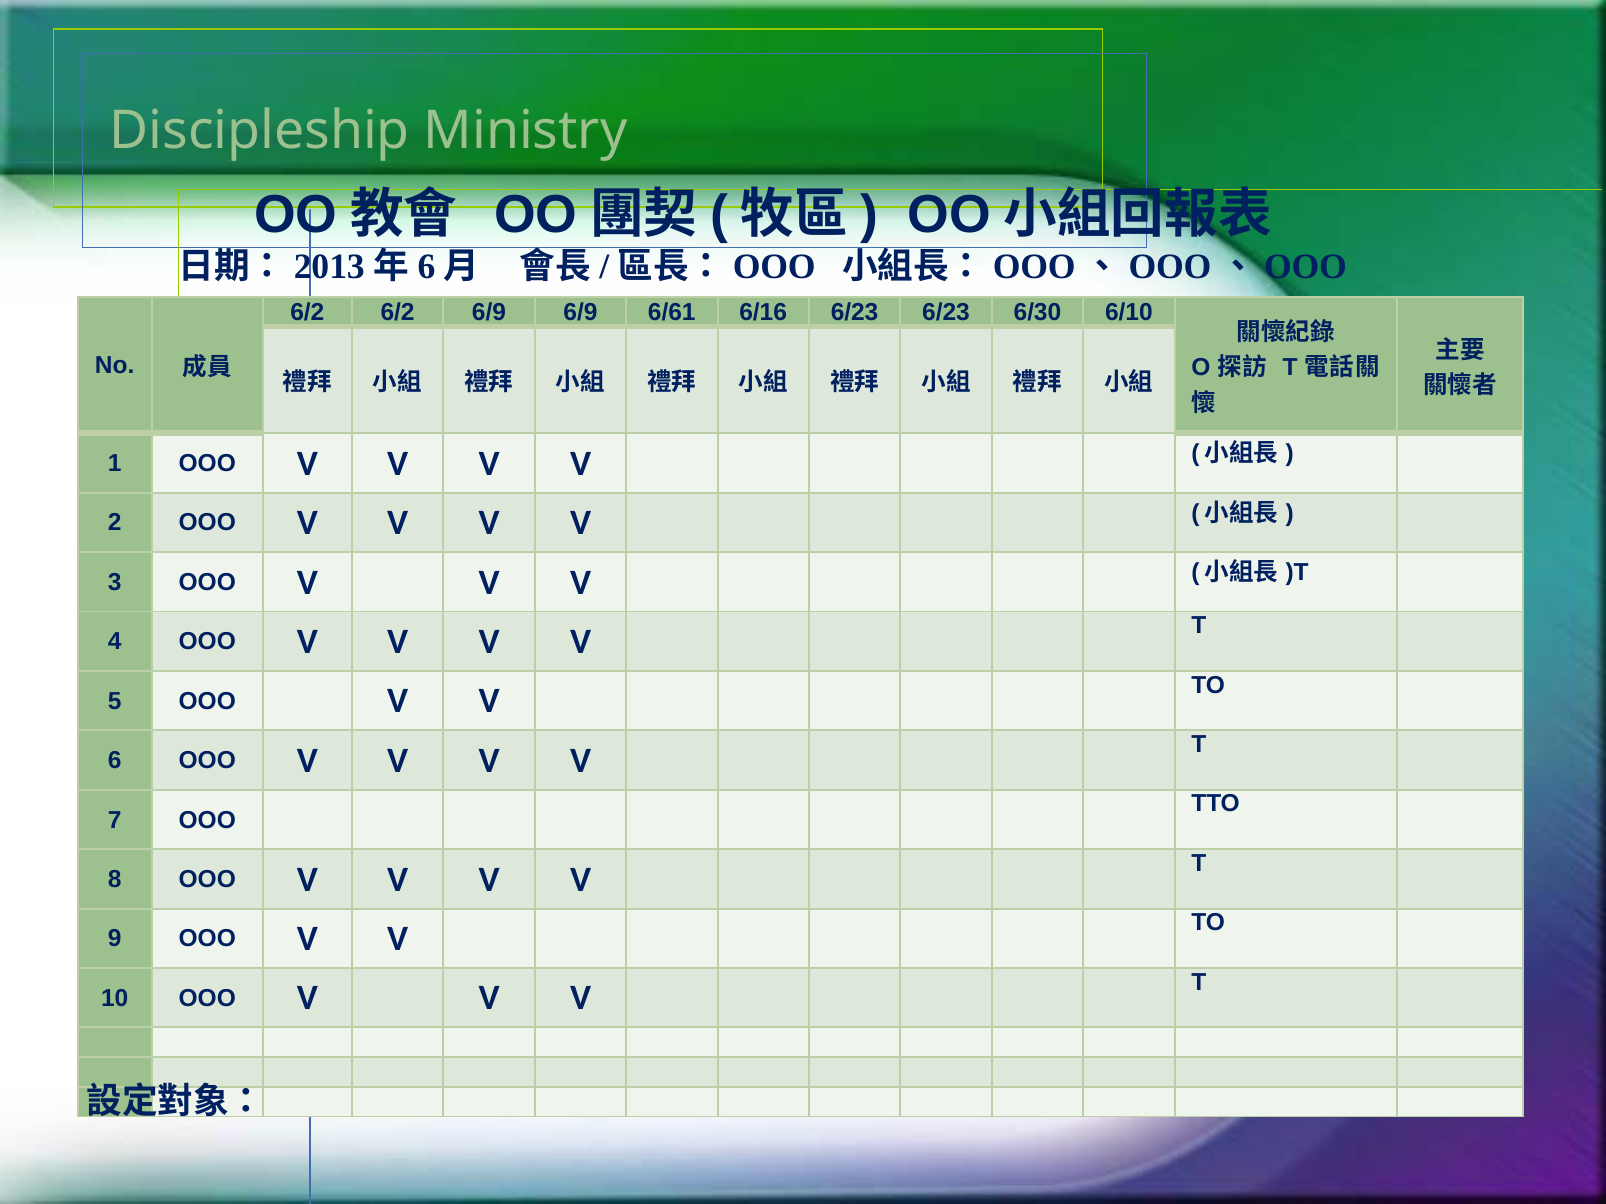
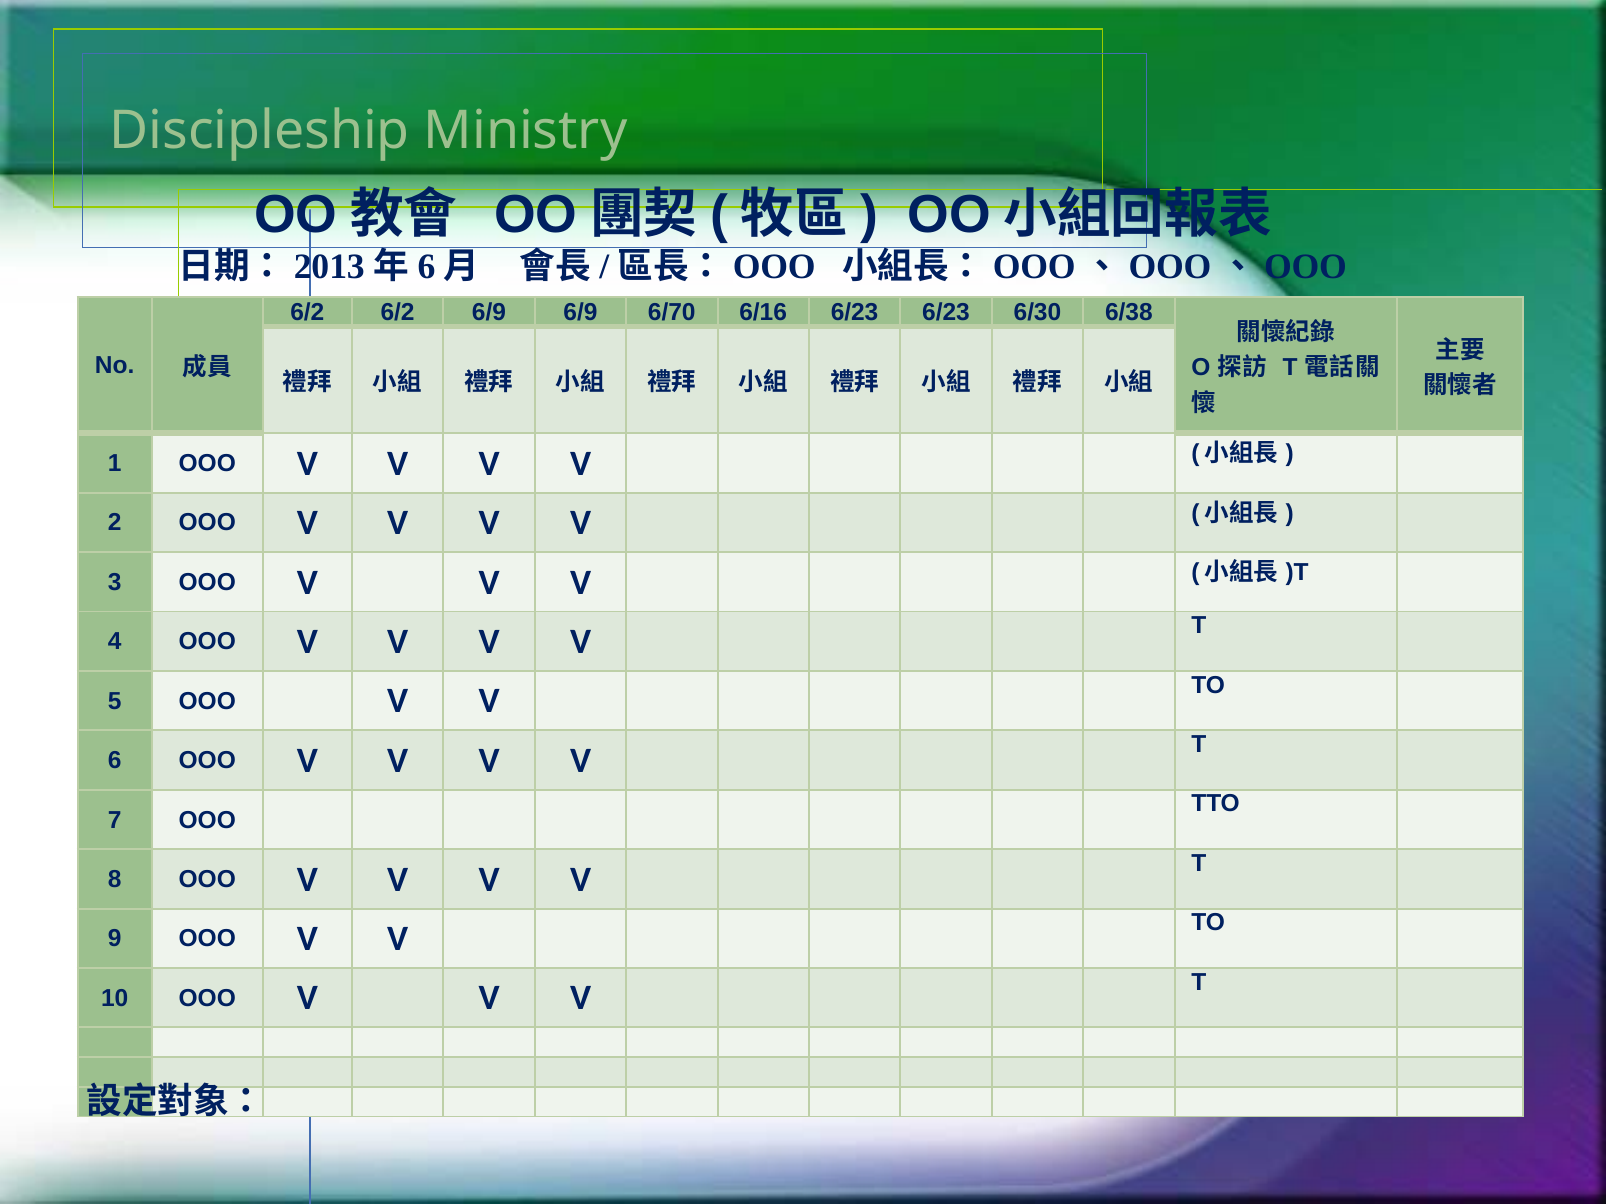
6/61: 6/61 -> 6/70 (672, 312)
6/10: 6/10 -> 6/38 (1129, 312)
